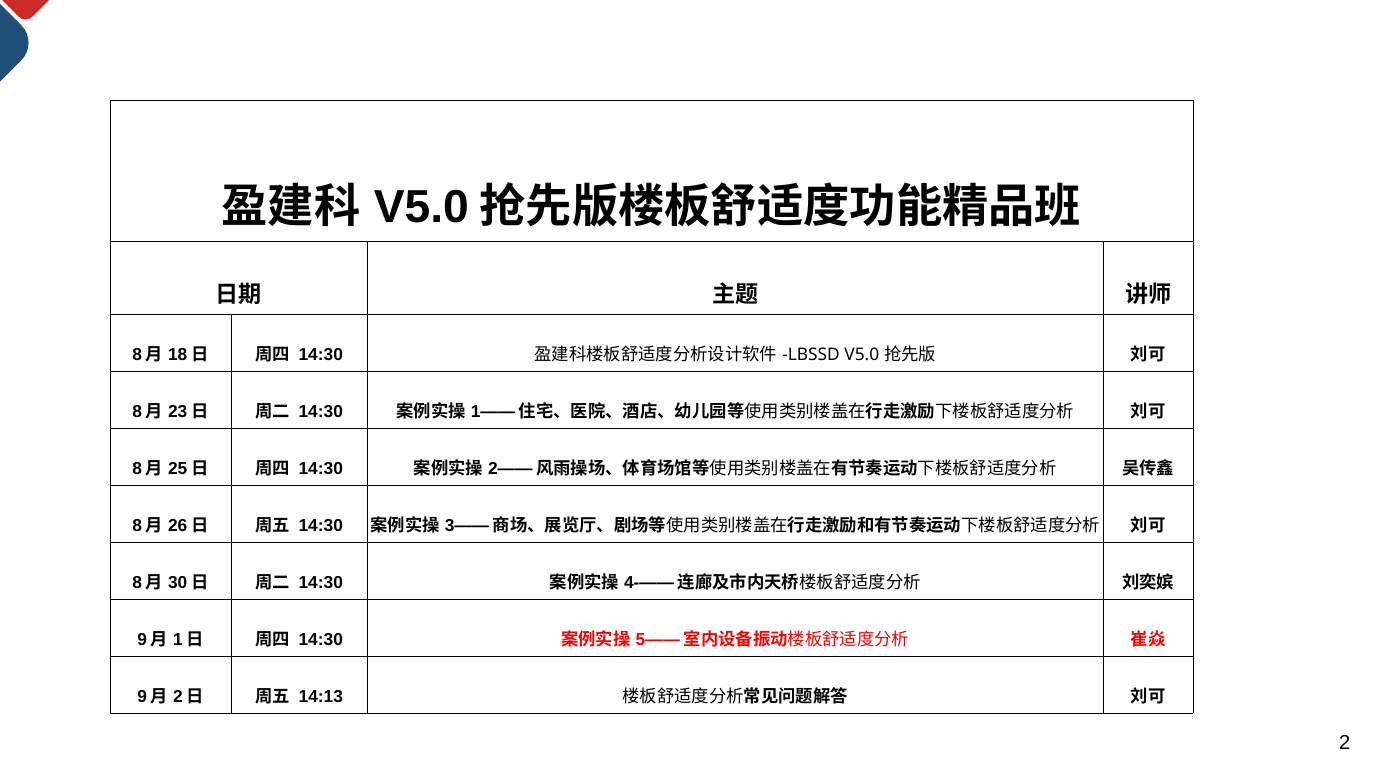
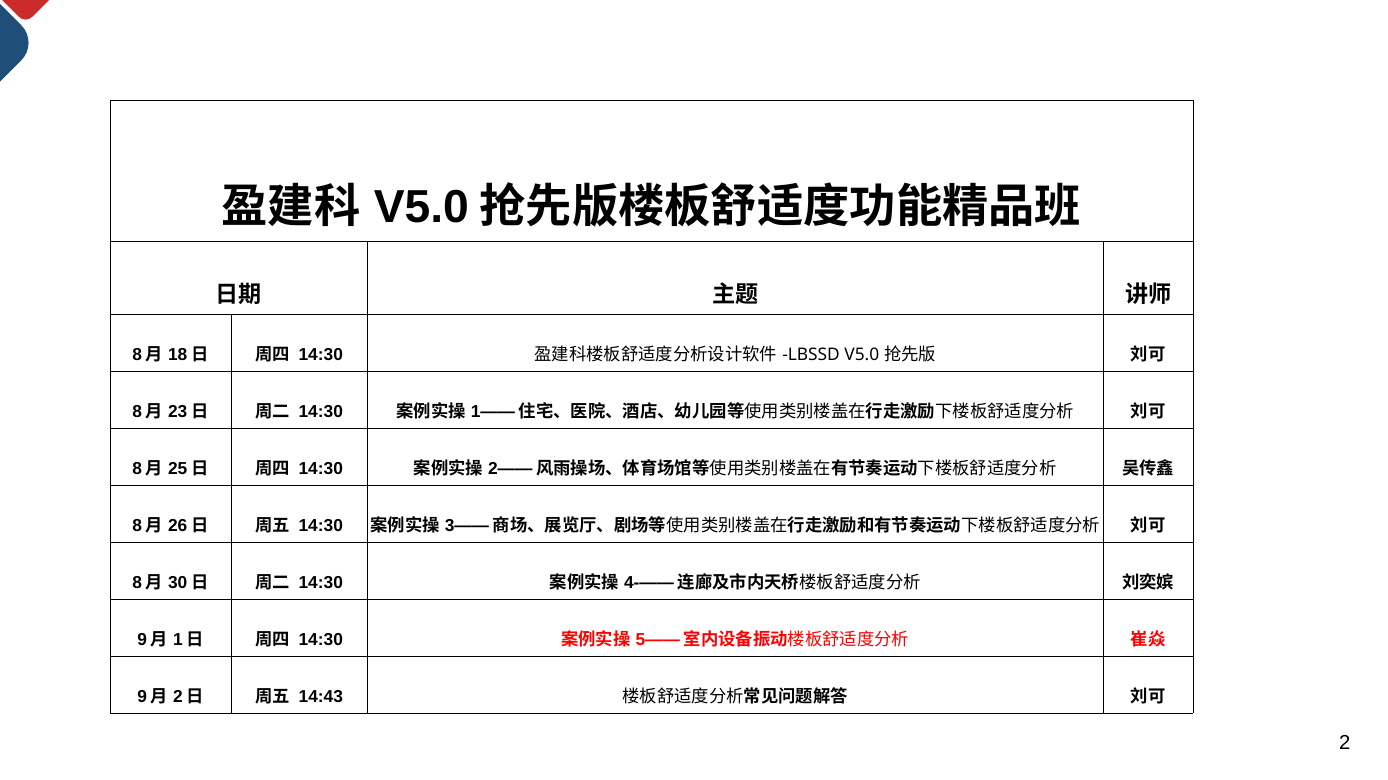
14:13: 14:13 -> 14:43 (321, 698)
